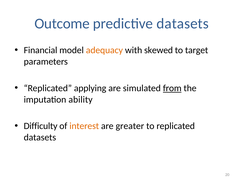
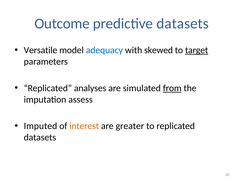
Financial: Financial -> Versatile (41, 50)
adequacy colour: orange -> blue (104, 50)
target underline: none -> present (197, 50)
applying: applying -> analyses (90, 88)
ability: ability -> assess (81, 100)
Difficulty: Difficulty -> Imputed (40, 126)
